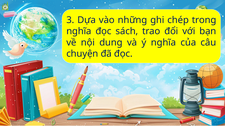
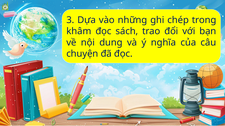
nghĩa: nghĩa -> khâm (79, 31)
